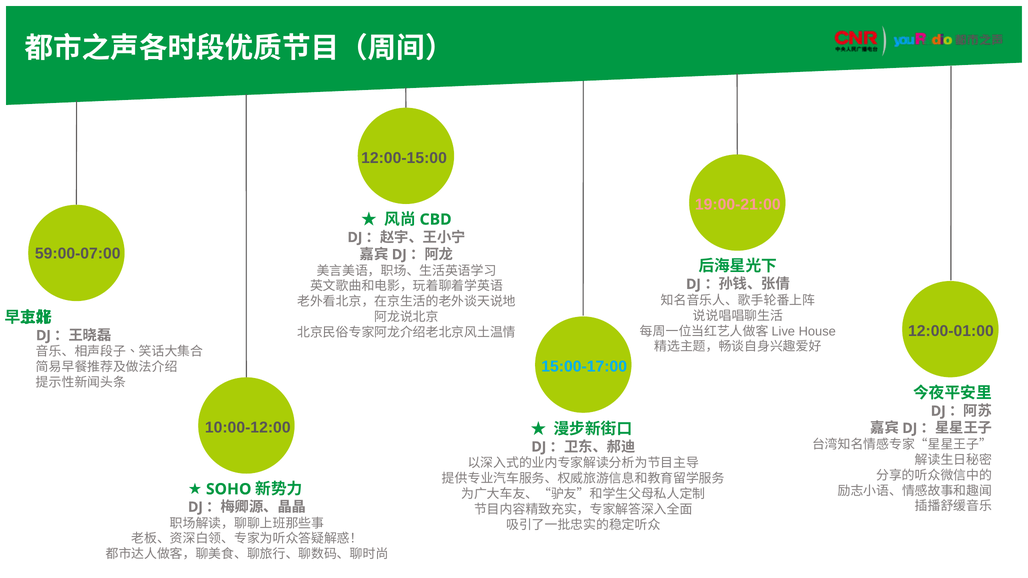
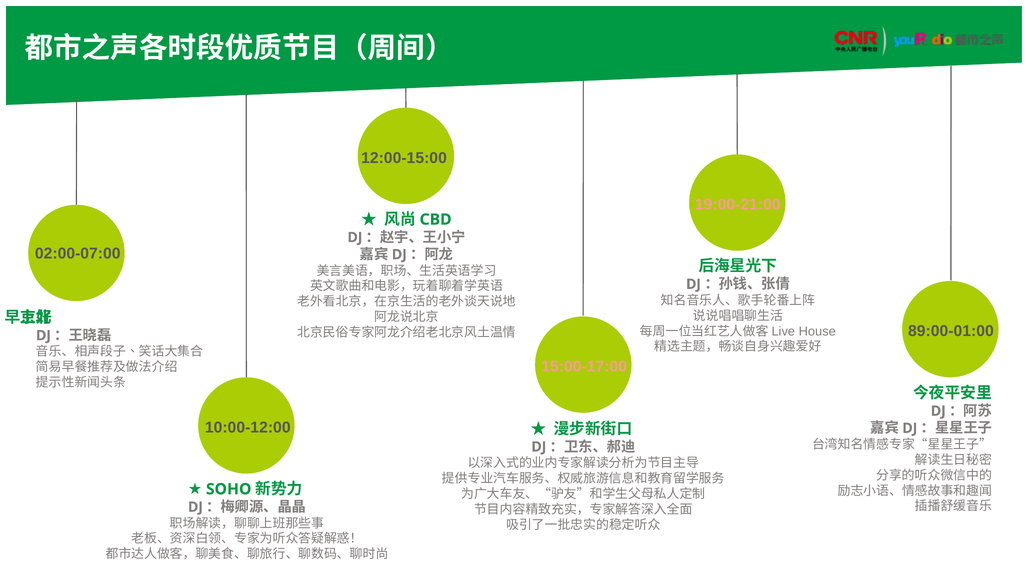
59:00-07:00: 59:00-07:00 -> 02:00-07:00 (78, 254)
12:00-01:00: 12:00-01:00 -> 89:00-01:00 (951, 331)
15:00-17:00 colour: light blue -> pink (584, 367)
